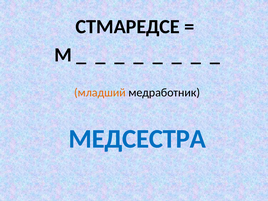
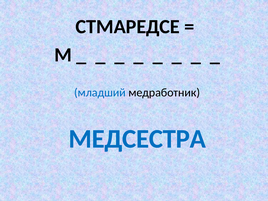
младший colour: orange -> blue (100, 93)
